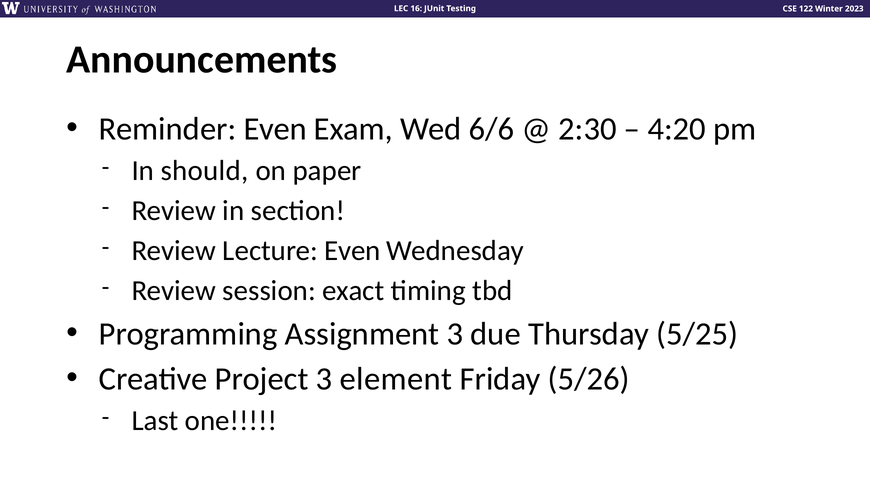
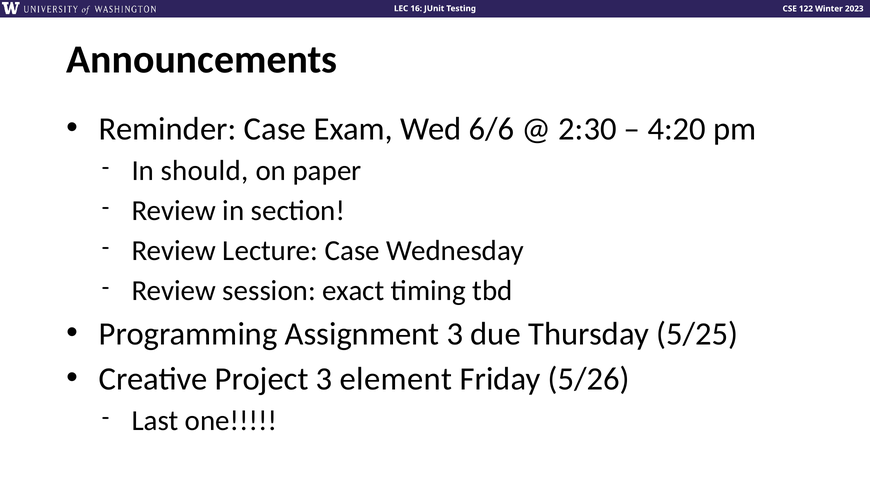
Reminder Even: Even -> Case (275, 129)
Lecture Even: Even -> Case (352, 251)
